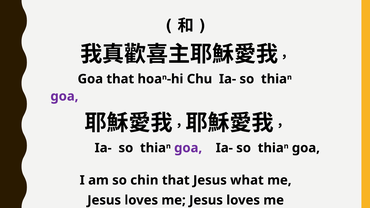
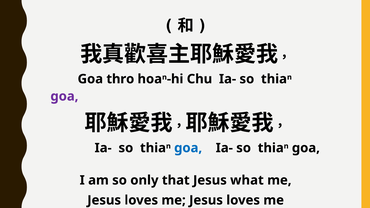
Goa that: that -> thro (120, 79)
goa colour: purple -> blue (188, 148)
chin: chin -> only (144, 180)
